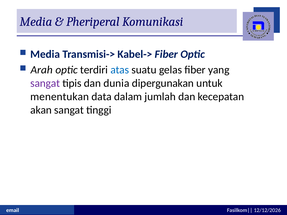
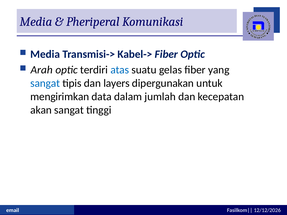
sangat colour: purple -> blue (45, 83)
dunia: dunia -> layers (117, 83)
menentukan: menentukan -> mengirimkan (60, 97)
